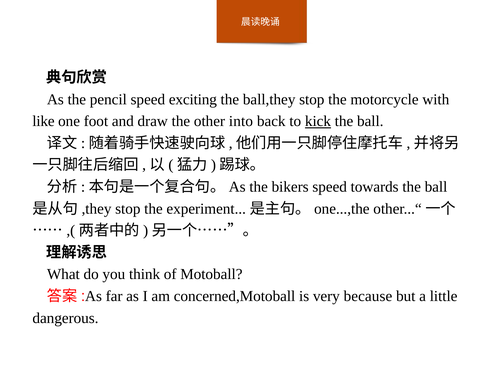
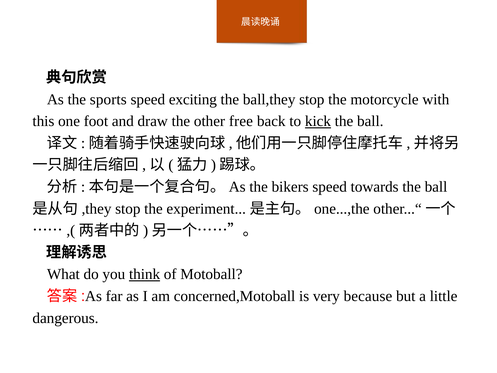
pencil: pencil -> sports (108, 99)
like: like -> this (43, 121)
into: into -> free (241, 121)
think underline: none -> present (145, 274)
